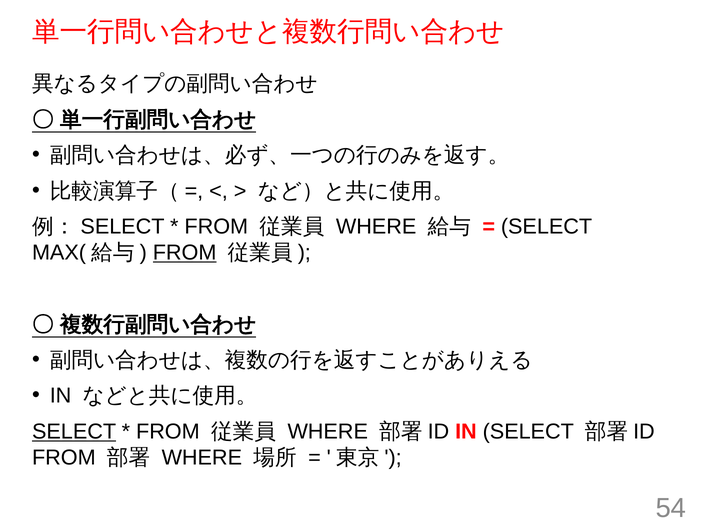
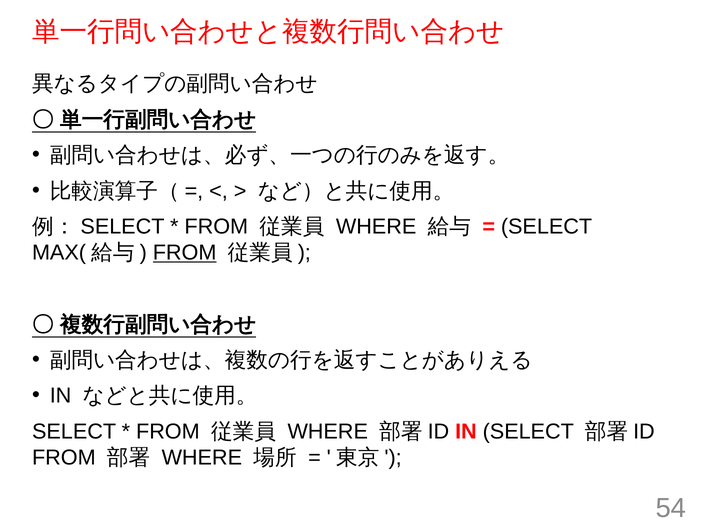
SELECT underline: present -> none (74, 432)
